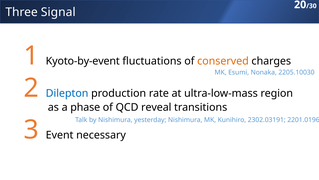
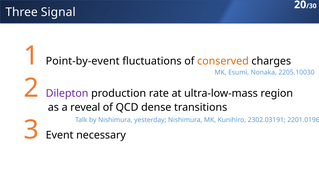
Kyoto-by-event: Kyoto-by-event -> Point-by-event (83, 61)
Dilepton colour: blue -> purple (67, 93)
phase: phase -> reveal (85, 107)
reveal: reveal -> dense (156, 107)
